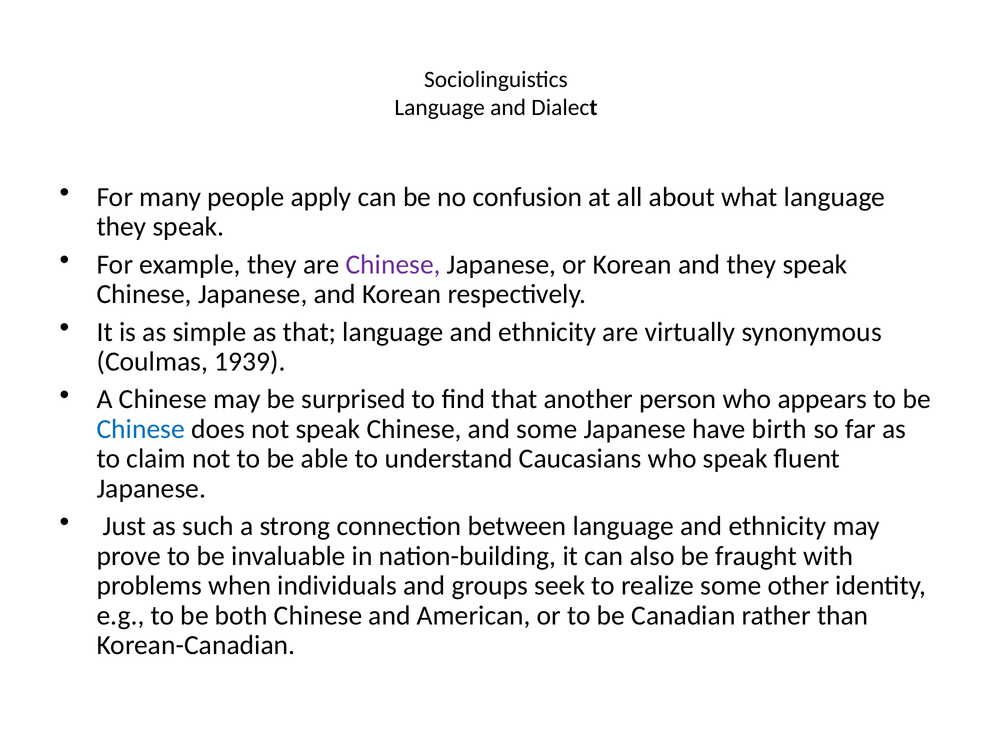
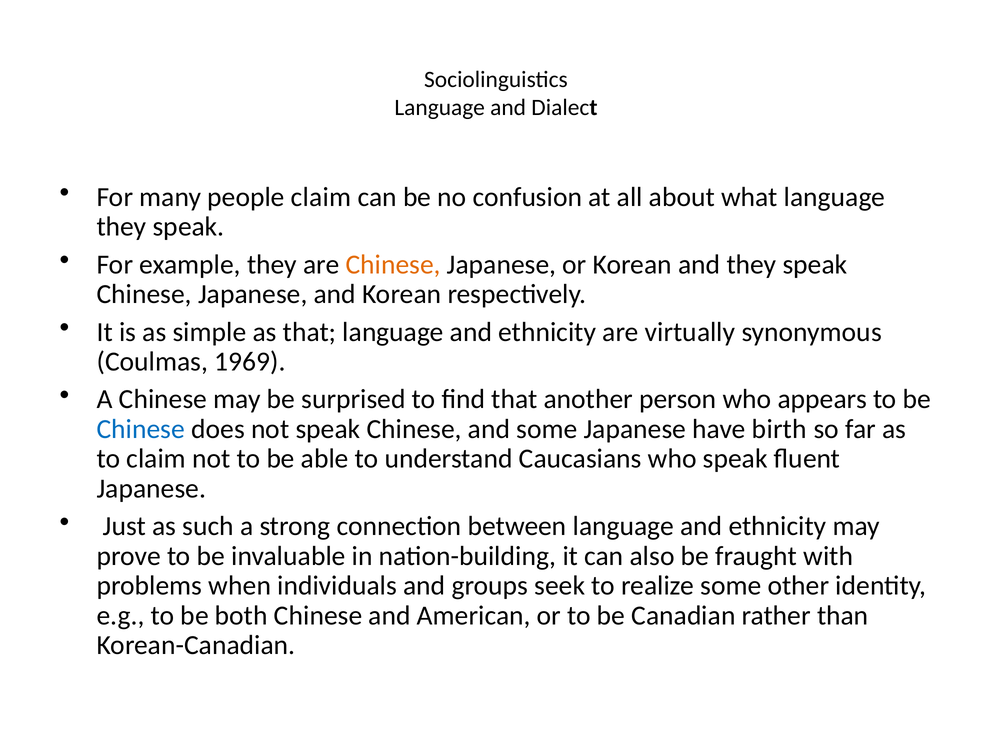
people apply: apply -> claim (321, 197)
Chinese colour: purple -> orange (393, 264)
1939: 1939 -> 1969 (250, 362)
